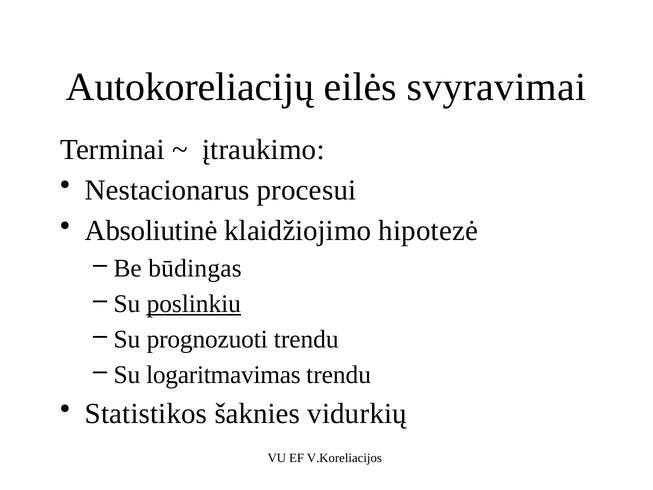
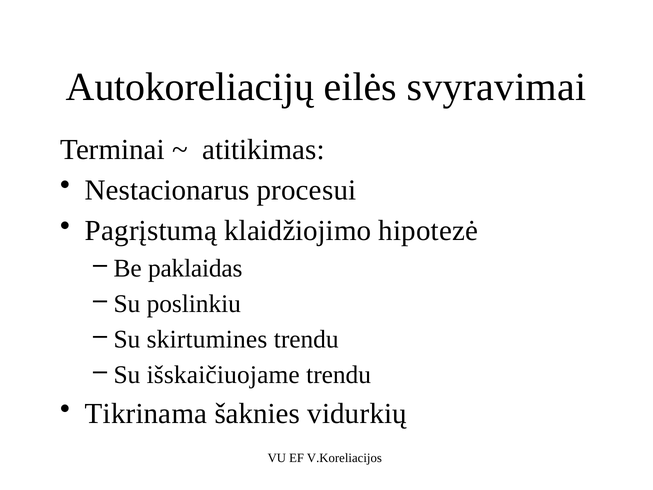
įtraukimo: įtraukimo -> atitikimas (263, 149)
Absoliutinė: Absoliutinė -> Pagrįstumą (151, 231)
būdingas: būdingas -> paklaidas (195, 268)
poslinkiu underline: present -> none (194, 304)
prognozuoti: prognozuoti -> skirtumines (207, 339)
logaritmavimas: logaritmavimas -> išskaičiuojame (223, 375)
Statistikos: Statistikos -> Tikrinama (146, 414)
